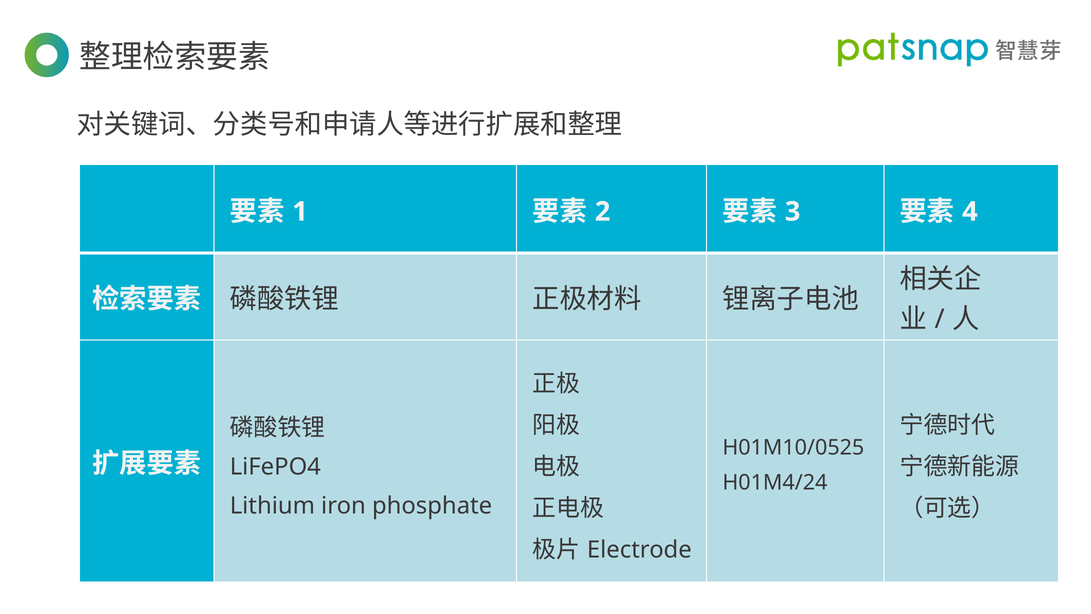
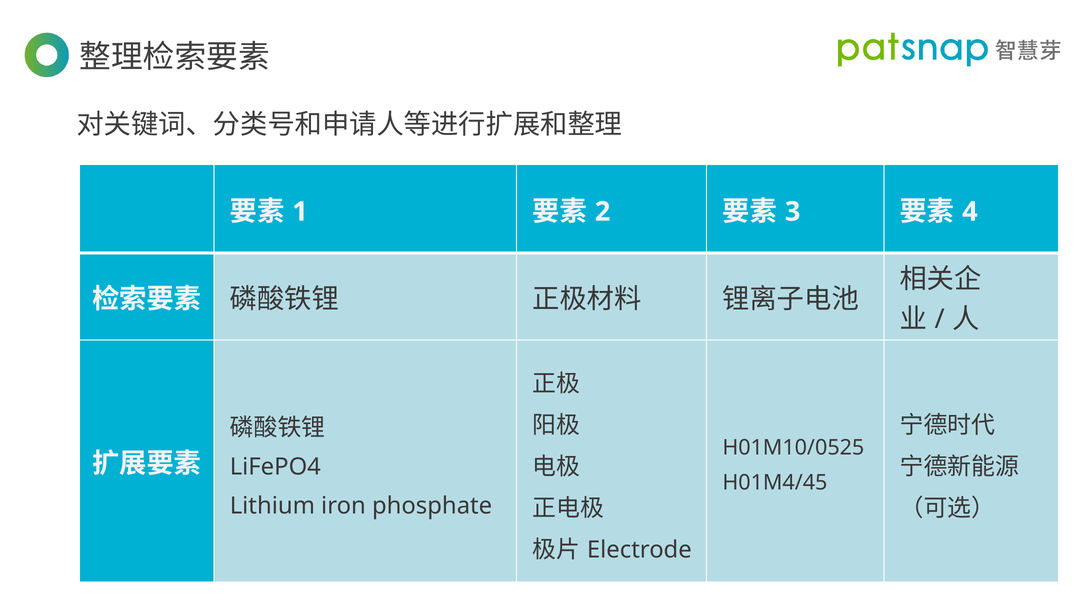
H01M4/24: H01M4/24 -> H01M4/45 (775, 483)
